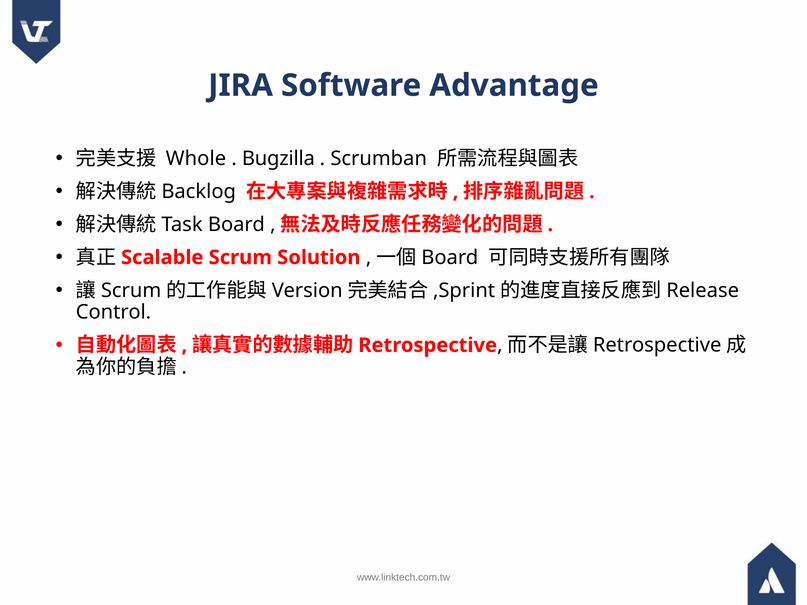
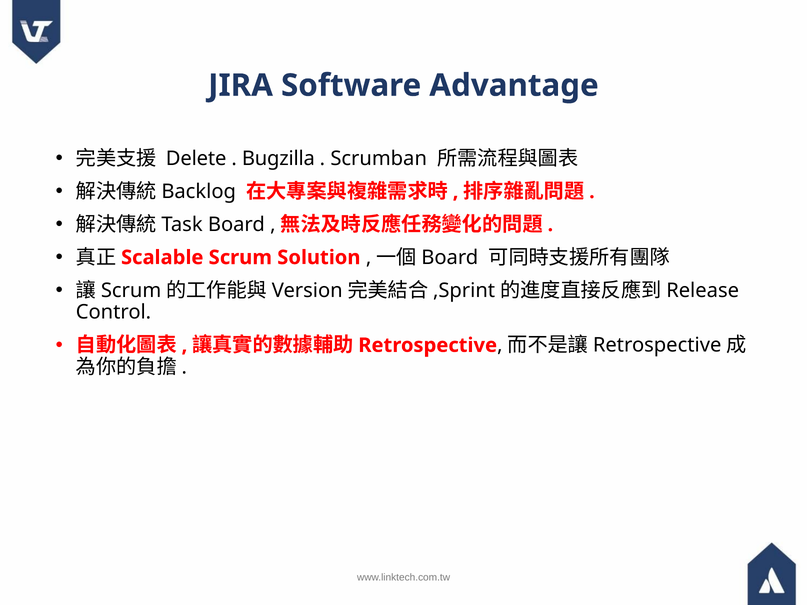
Whole: Whole -> Delete (196, 159)
